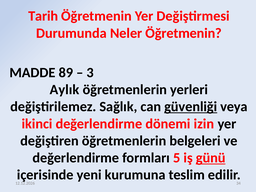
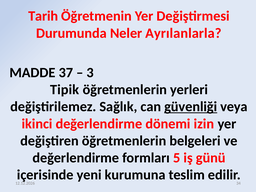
Neler Öğretmenin: Öğretmenin -> Ayrılanlarla (183, 33)
89: 89 -> 37 (66, 73)
Aylık: Aylık -> Tipik (65, 90)
günü underline: present -> none (211, 158)
